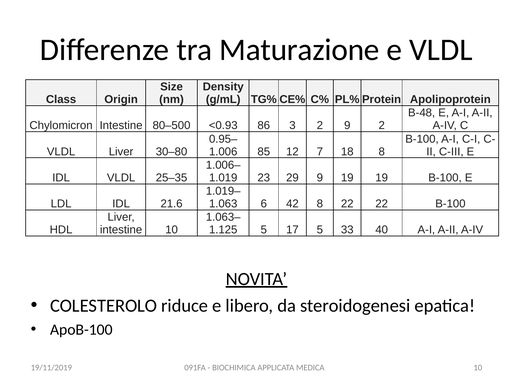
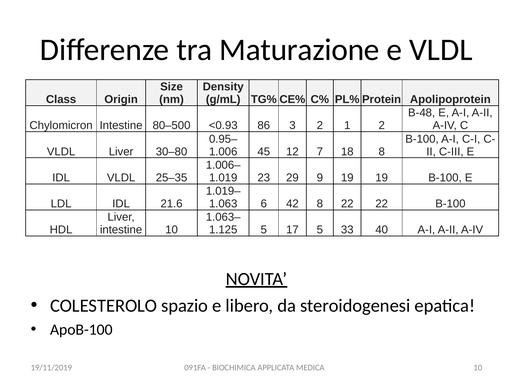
2 9: 9 -> 1 (347, 125)
85: 85 -> 45 (264, 152)
riduce: riduce -> spazio (185, 306)
